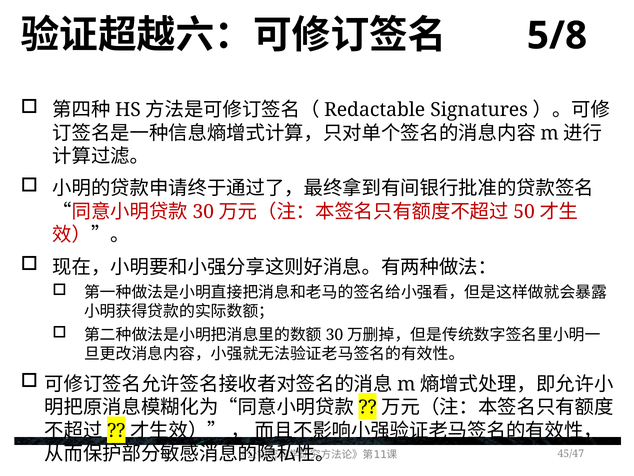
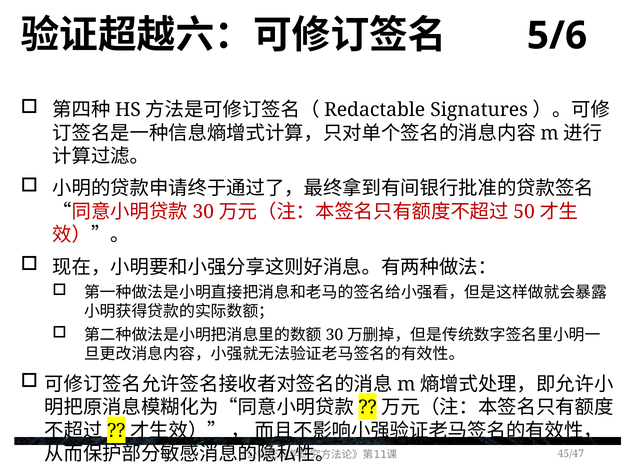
5/8: 5/8 -> 5/6 (557, 36)
